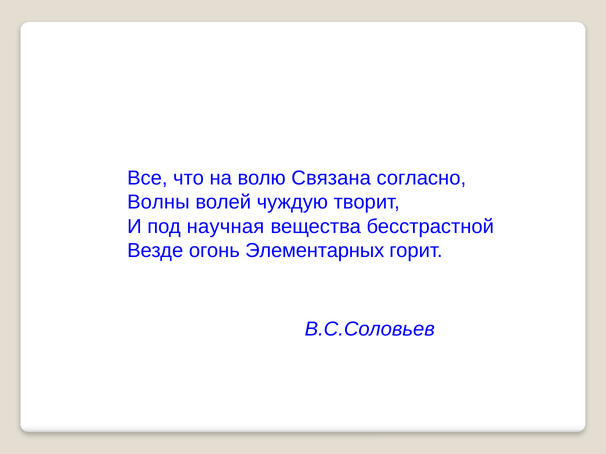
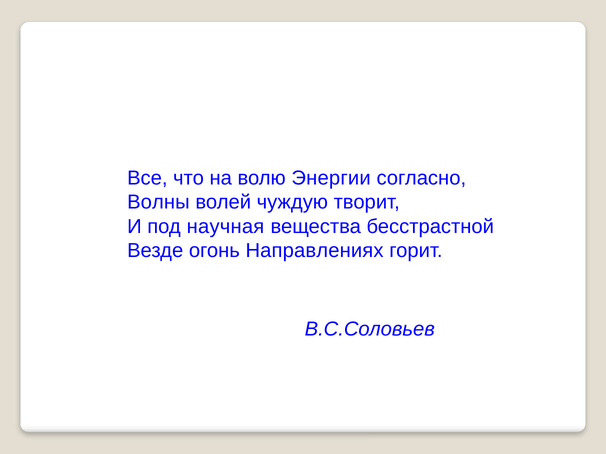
Связана: Связана -> Энергии (331, 178)
Элементарных: Элементарных -> Направлениях (315, 251)
